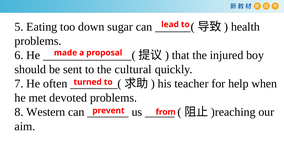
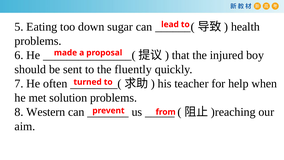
cultural: cultural -> fluently (133, 69)
devoted: devoted -> solution (68, 98)
